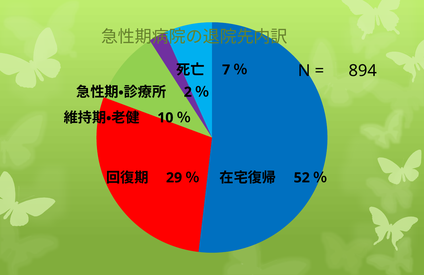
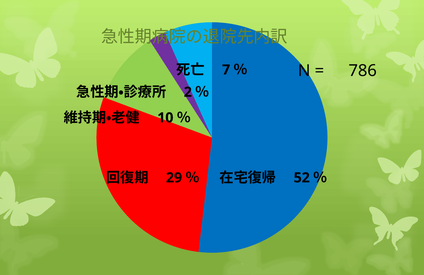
894: 894 -> 786 (363, 71)
